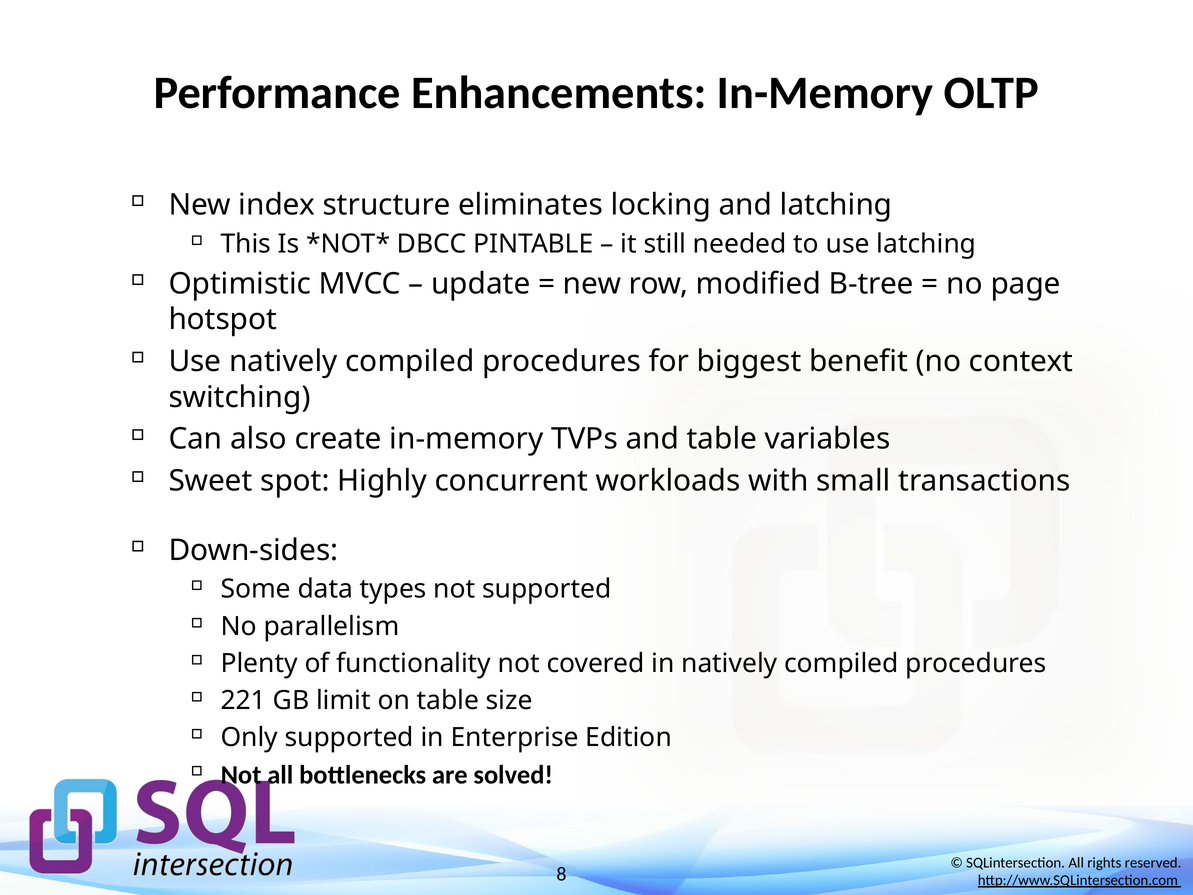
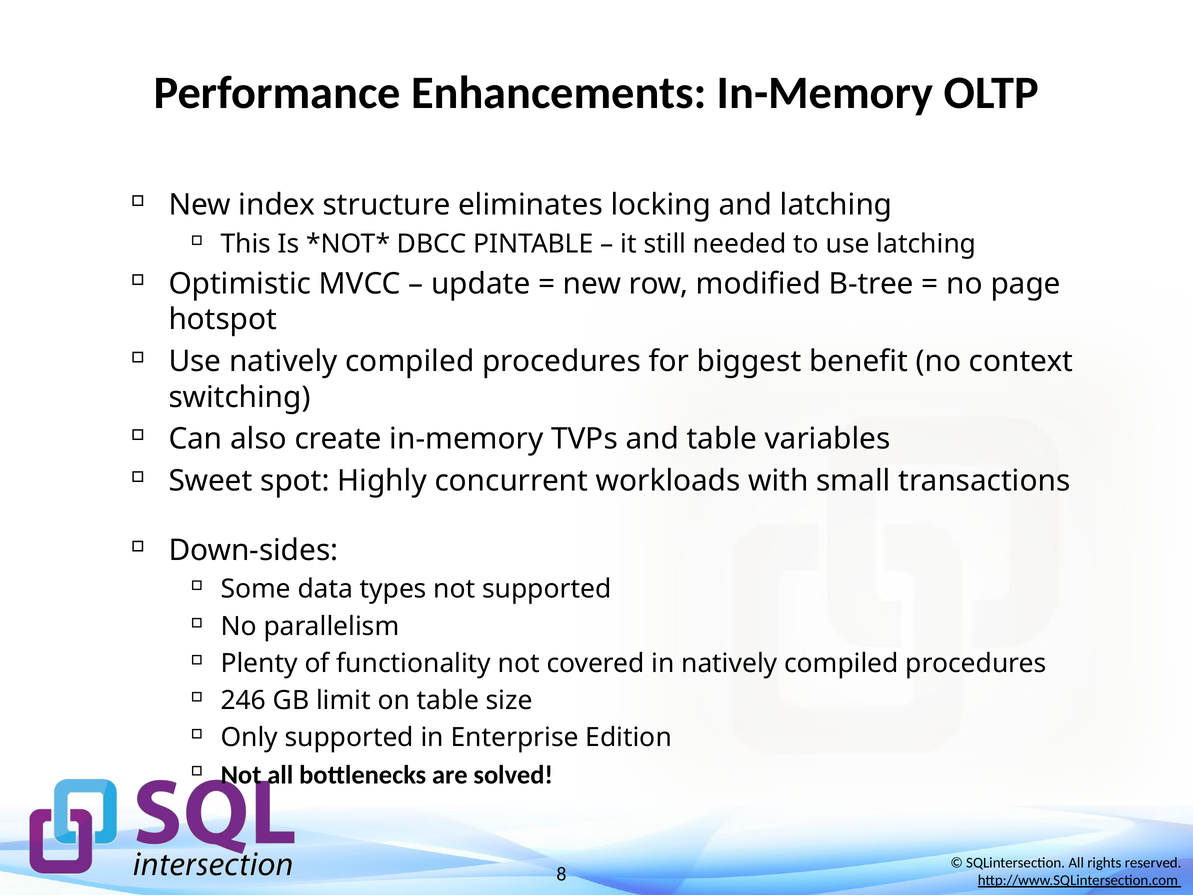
221: 221 -> 246 (243, 700)
